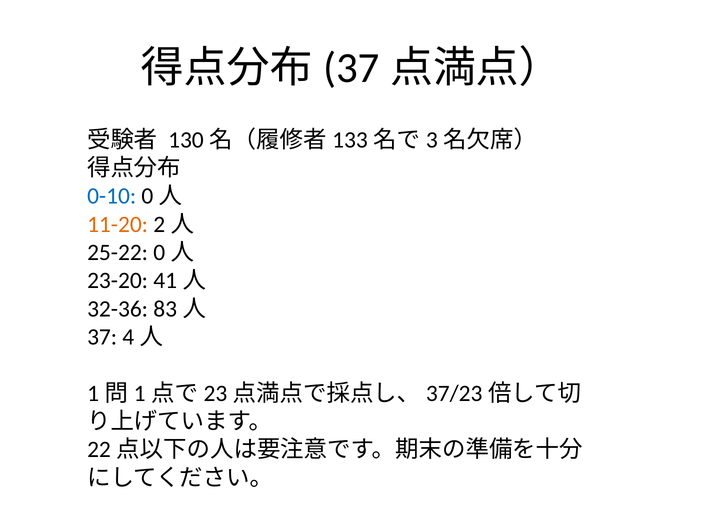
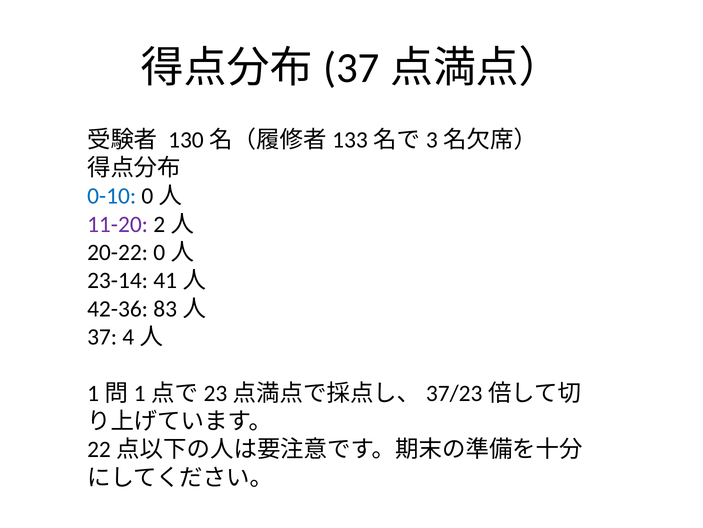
11-20 colour: orange -> purple (118, 224)
25-22: 25-22 -> 20-22 (118, 252)
23-20: 23-20 -> 23-14 (118, 280)
32-36: 32-36 -> 42-36 (118, 308)
